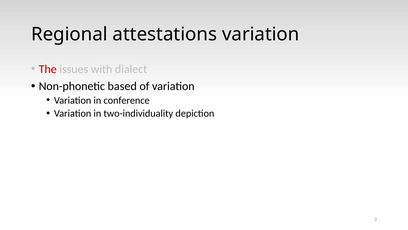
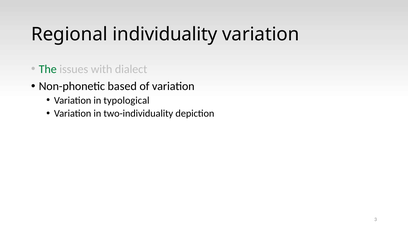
attestations: attestations -> individuality (165, 34)
The colour: red -> green (48, 69)
conference: conference -> typological (127, 100)
